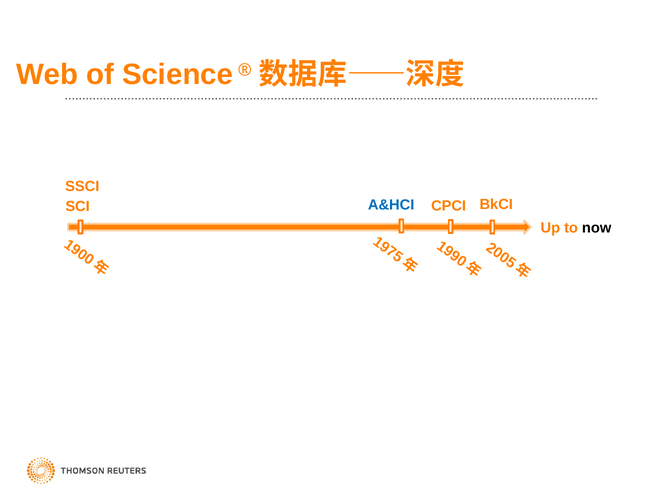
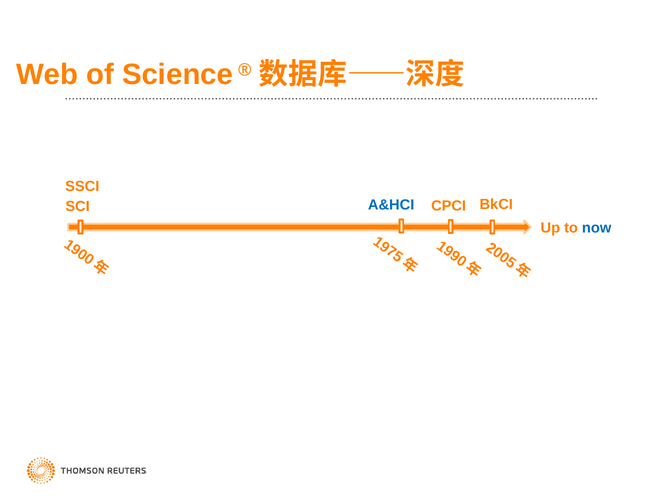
now colour: black -> blue (597, 228)
